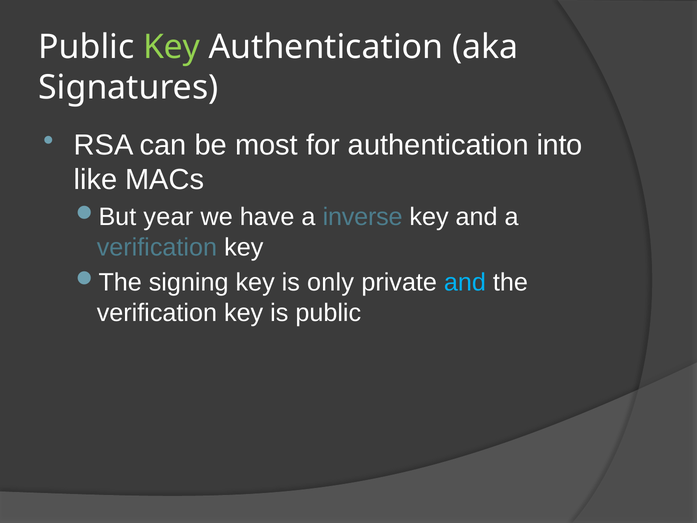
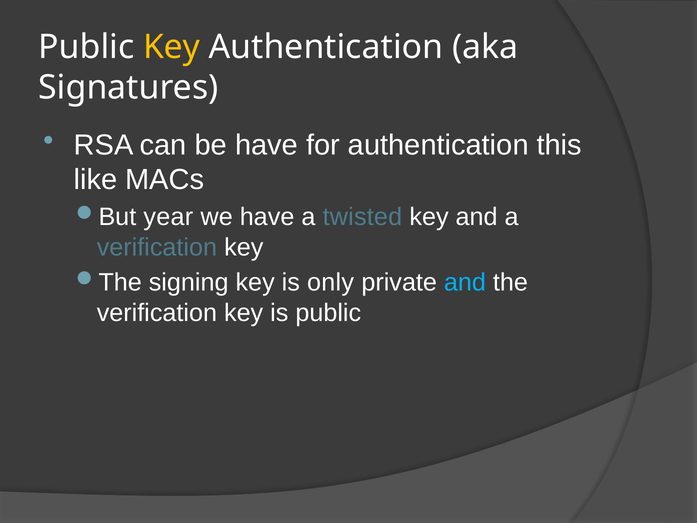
Key colour: light green -> yellow (172, 47)
be most: most -> have (266, 145)
into: into -> this (559, 145)
inverse: inverse -> twisted (362, 217)
